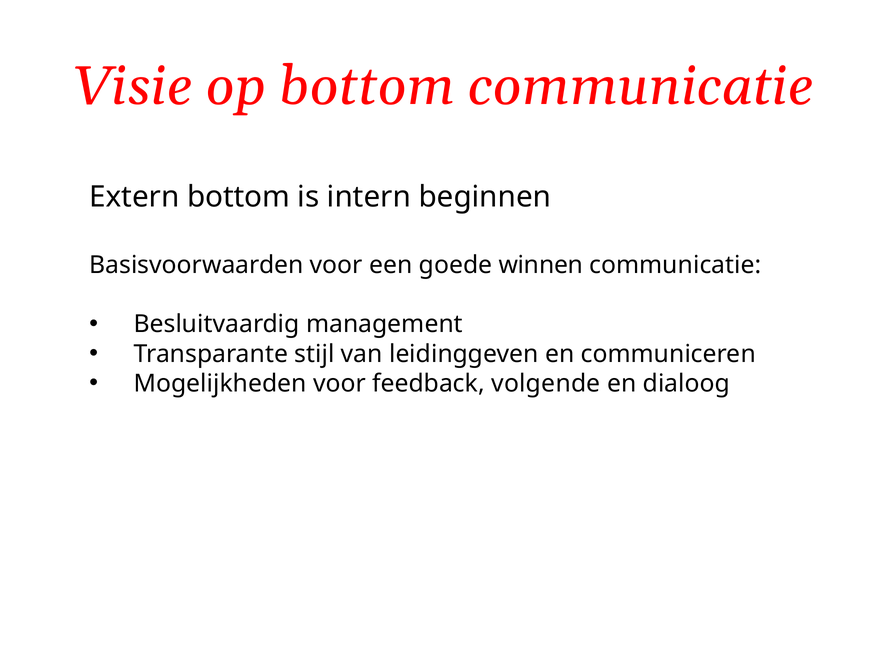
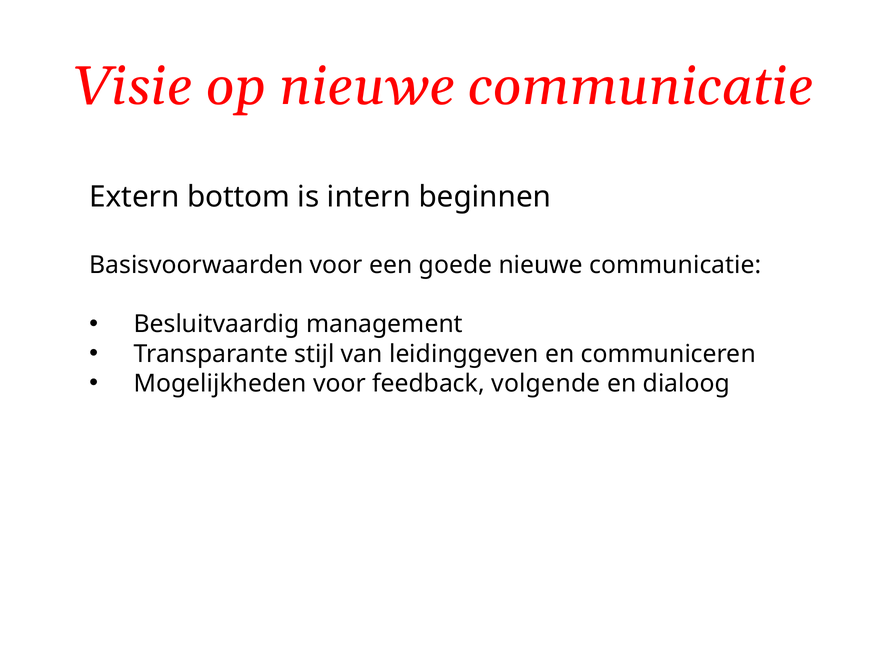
op bottom: bottom -> nieuwe (367, 86)
goede winnen: winnen -> nieuwe (541, 265)
